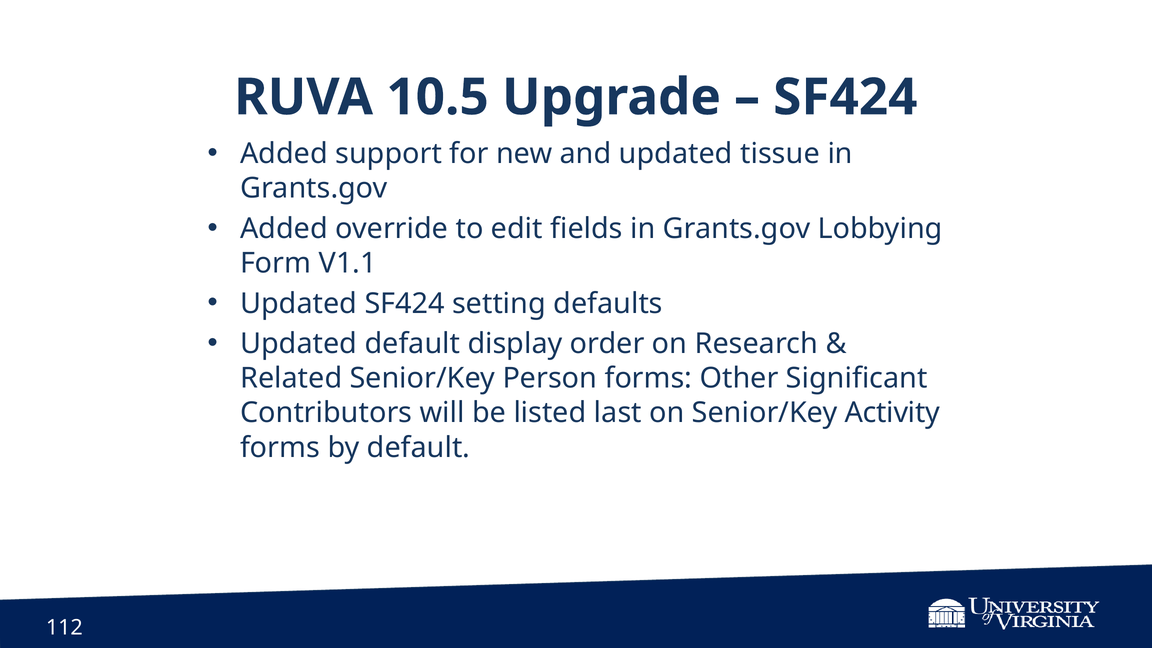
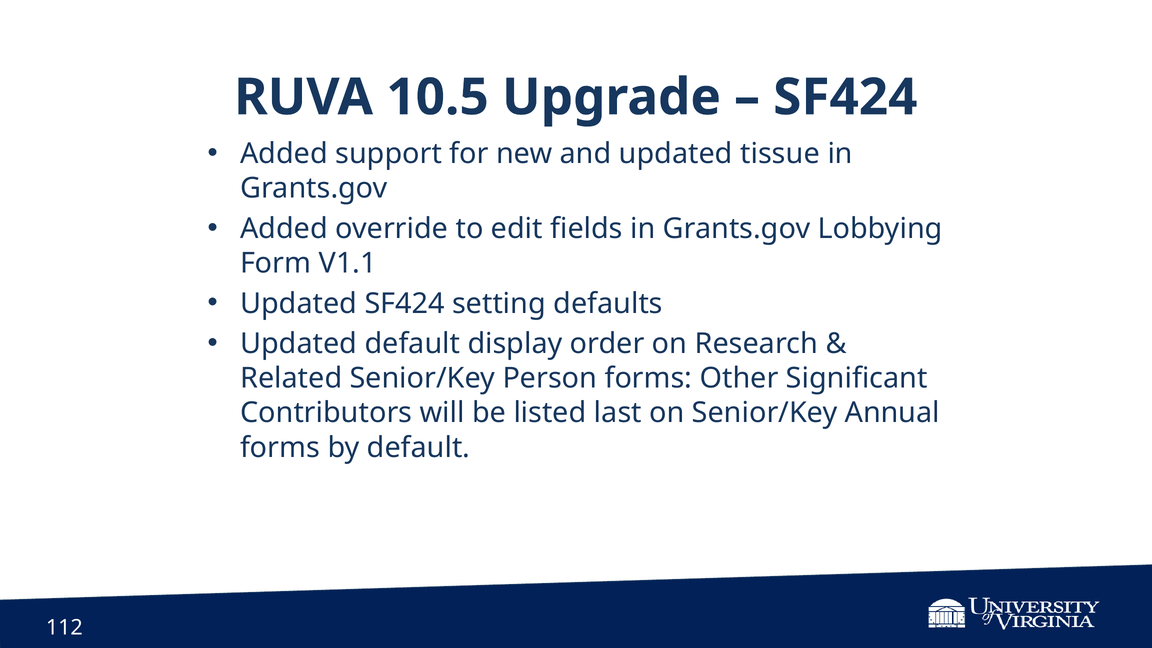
Activity: Activity -> Annual (892, 413)
